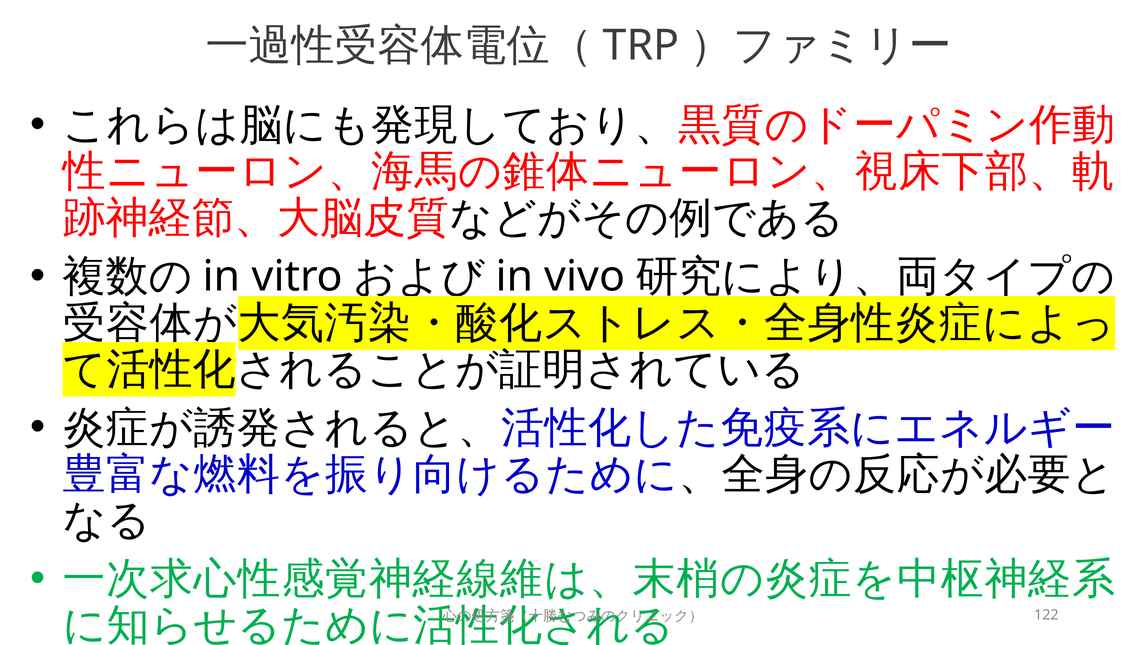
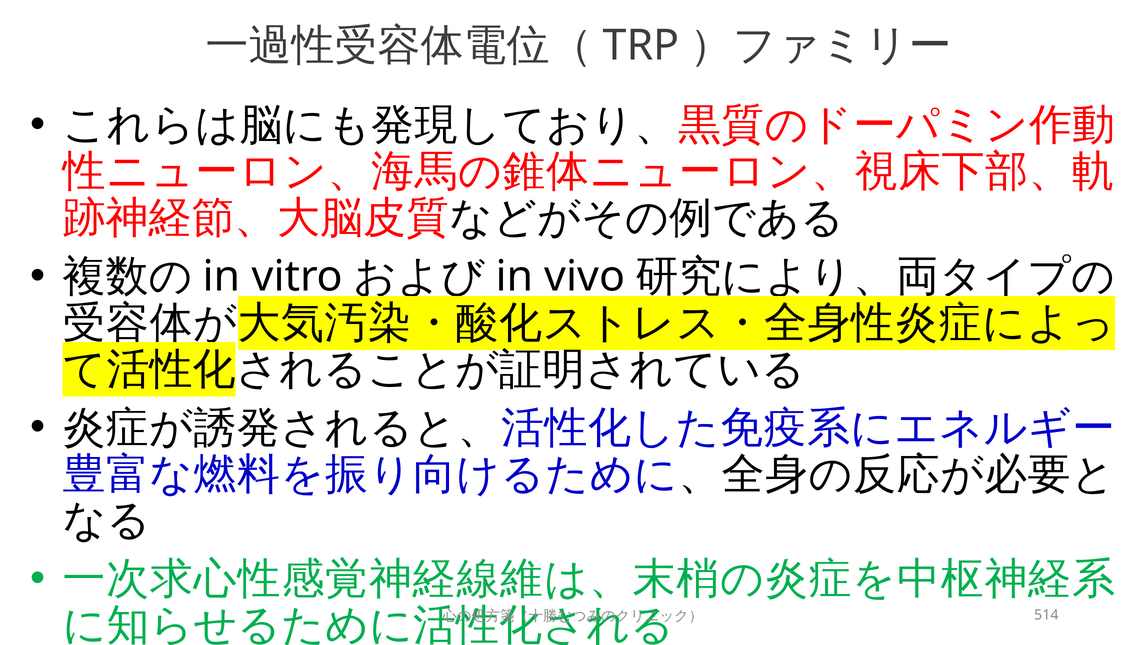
122: 122 -> 514 (1046, 614)
